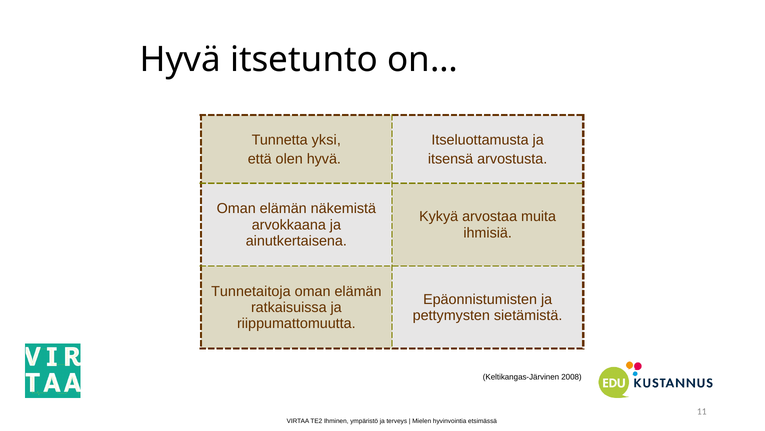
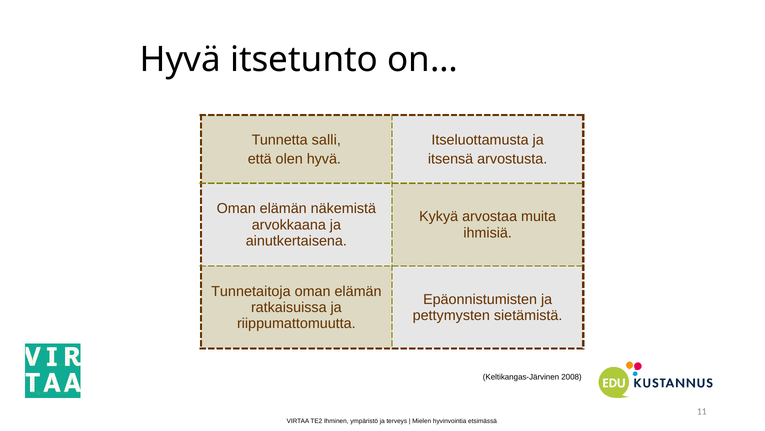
yksi: yksi -> salli (326, 140)
